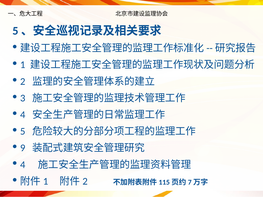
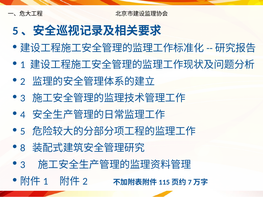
9: 9 -> 8 (23, 148)
4: 4 -> 3 (23, 165)
